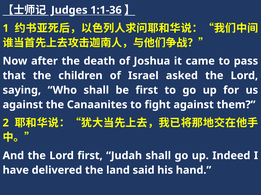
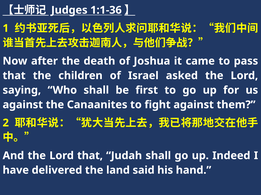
Lord first: first -> that (90, 156)
